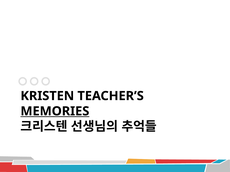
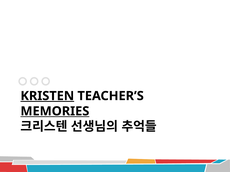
KRISTEN underline: none -> present (47, 96)
